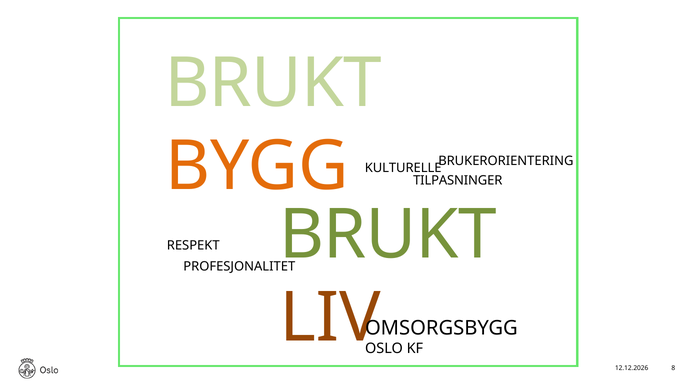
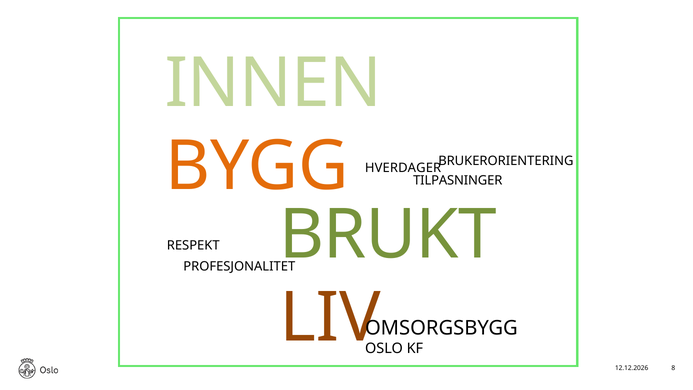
BRUKT: BRUKT -> INNEN (273, 83)
KULTURELLE: KULTURELLE -> HVERDAGER (403, 168)
